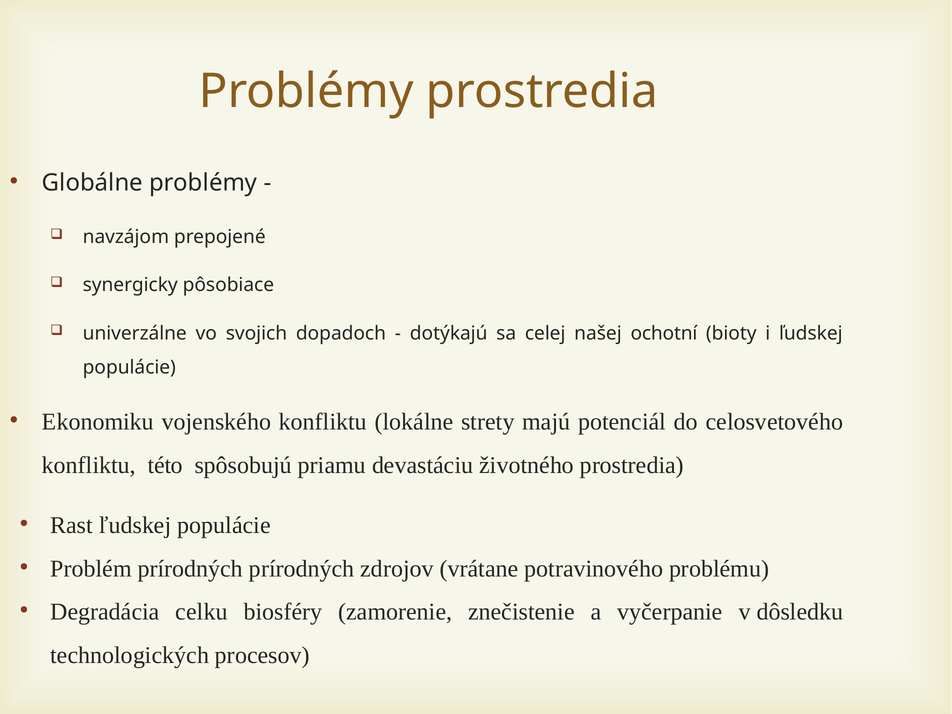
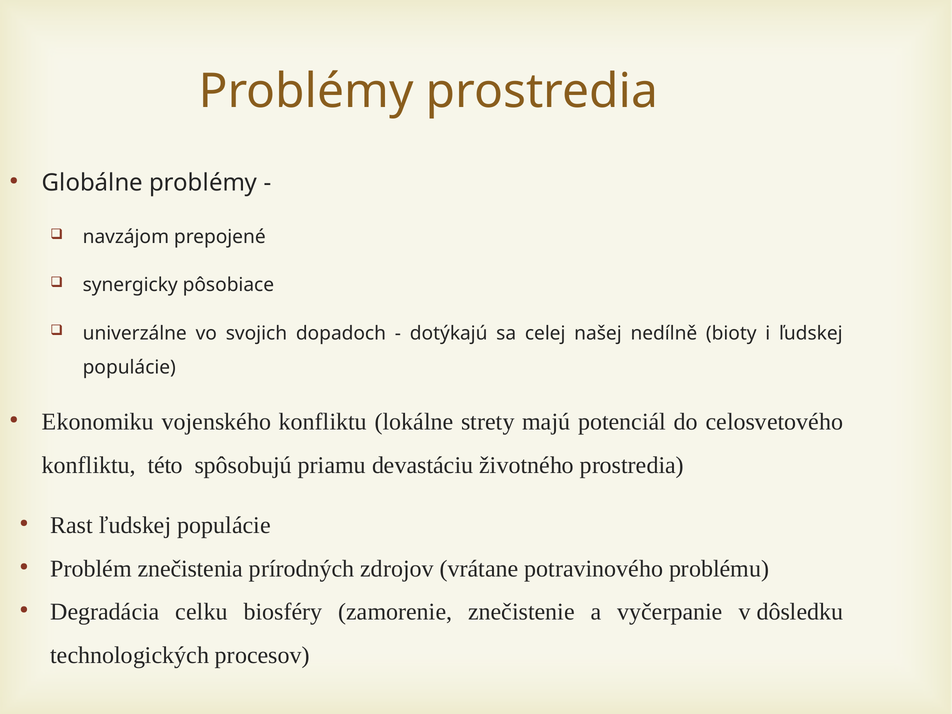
ochotní: ochotní -> nedílně (664, 333)
Problém prírodných: prírodných -> znečistenia (190, 569)
